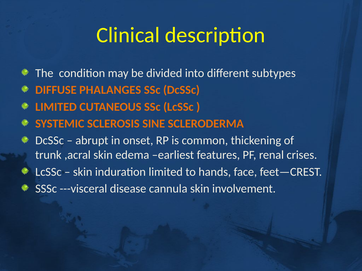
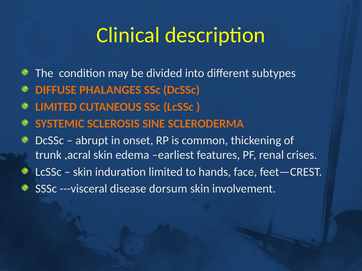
cannula: cannula -> dorsum (168, 189)
